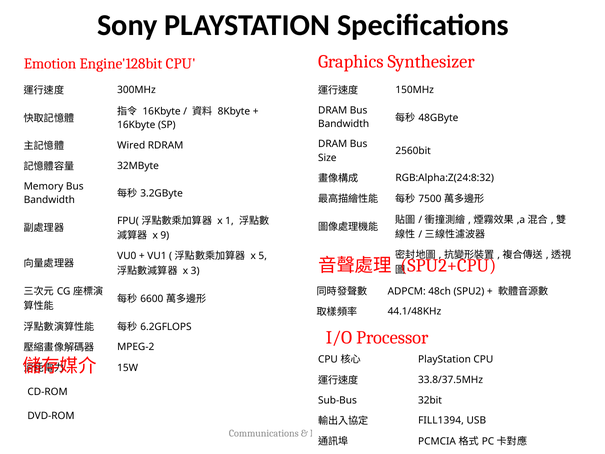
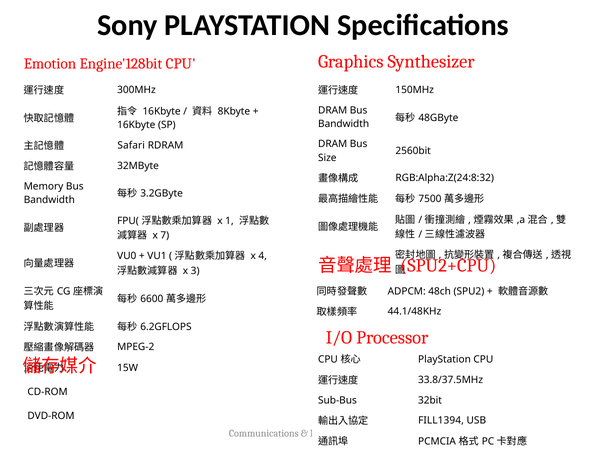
Wired: Wired -> Safari (131, 145)
9: 9 -> 7 (165, 235)
5: 5 -> 4 (263, 256)
